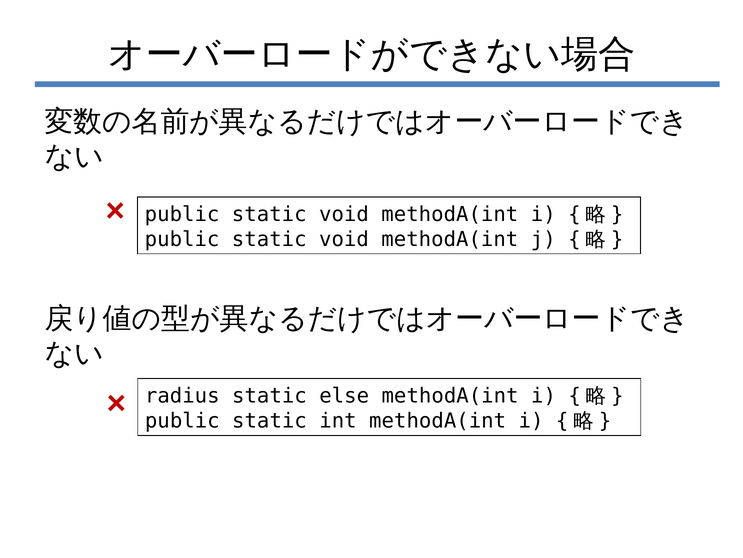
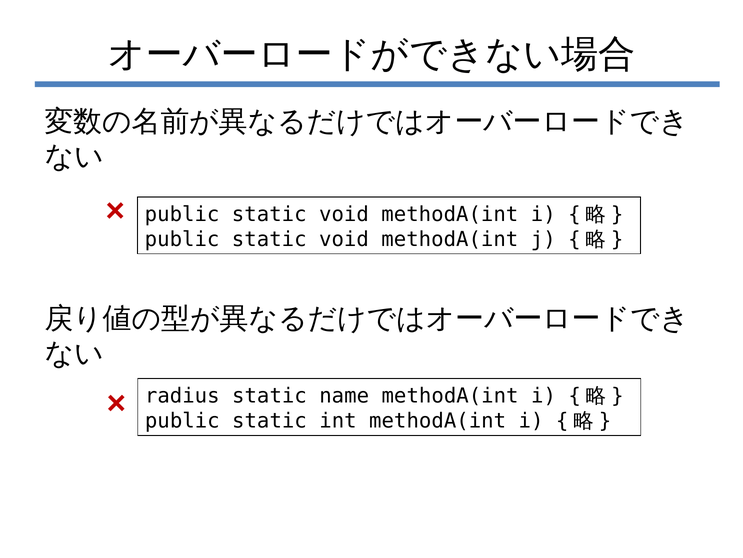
else: else -> name (344, 396)
